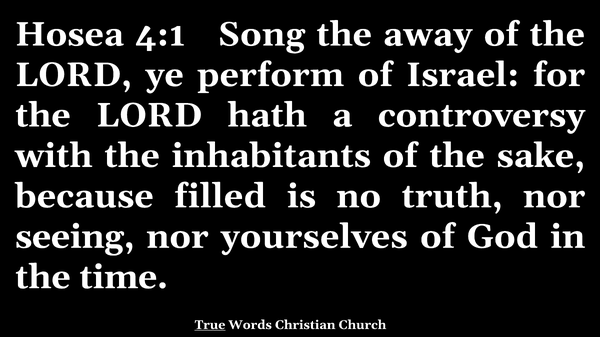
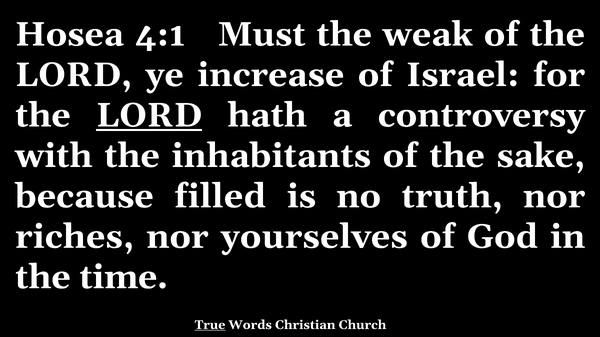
Song: Song -> Must (262, 34)
away: away -> weak (428, 34)
perform: perform -> increase (271, 75)
LORD underline: none -> present (149, 115)
seeing: seeing -> riches (75, 237)
